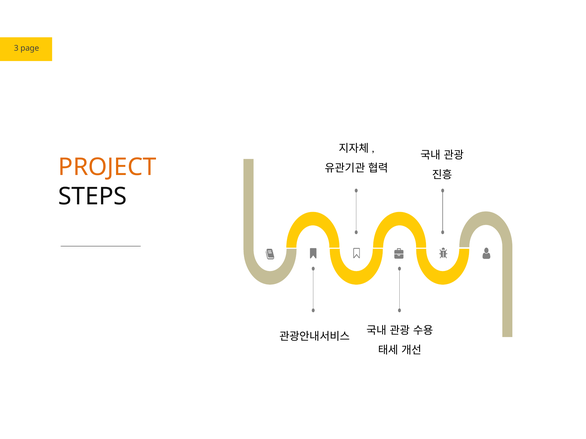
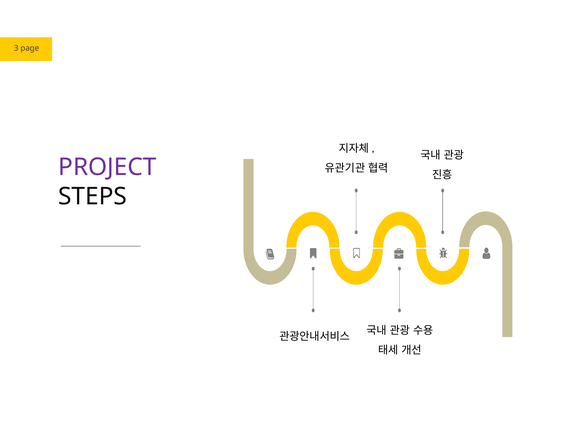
PROJECT colour: orange -> purple (107, 167)
